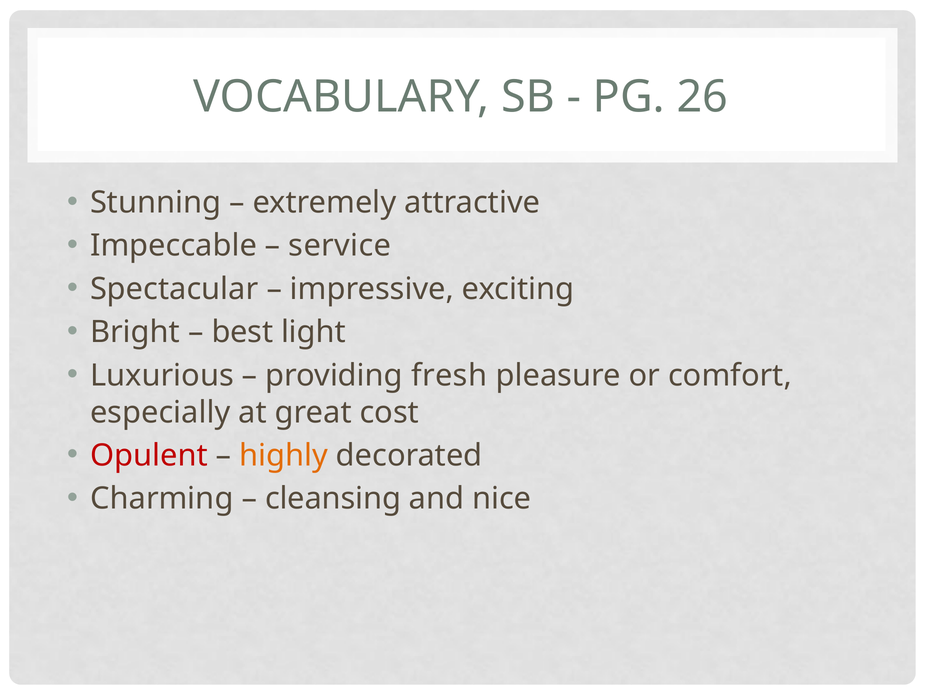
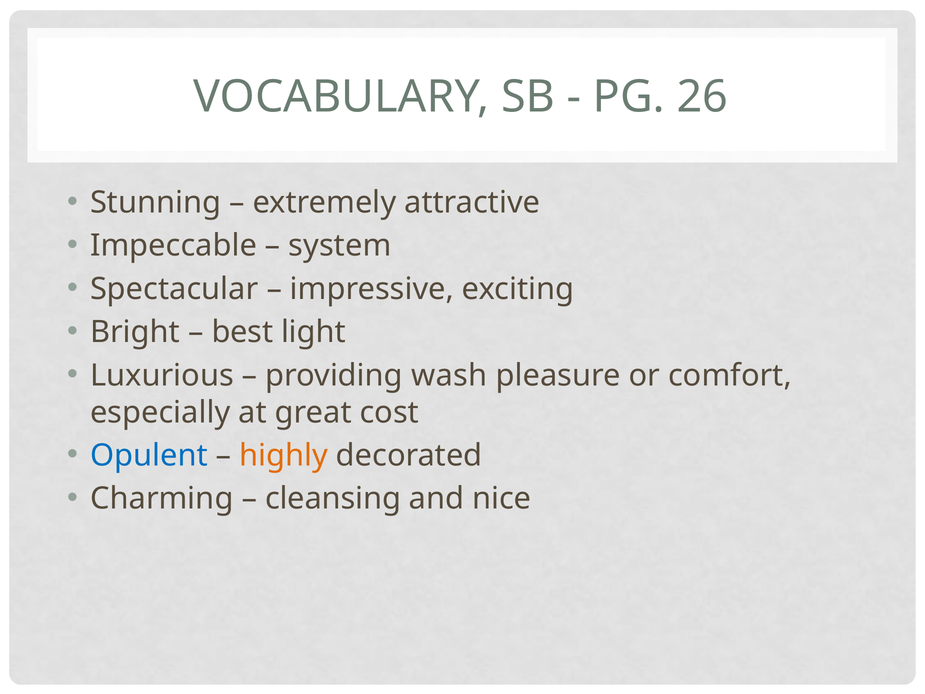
service: service -> system (340, 246)
fresh: fresh -> wash (449, 375)
Opulent colour: red -> blue (149, 455)
